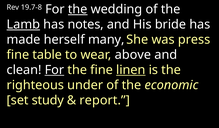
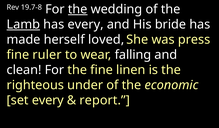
has notes: notes -> every (86, 25)
many: many -> loved (106, 40)
table: table -> ruler (47, 55)
above: above -> falling (133, 55)
For underline: present -> none (54, 70)
linen underline: present -> none (131, 70)
set study: study -> every (48, 100)
